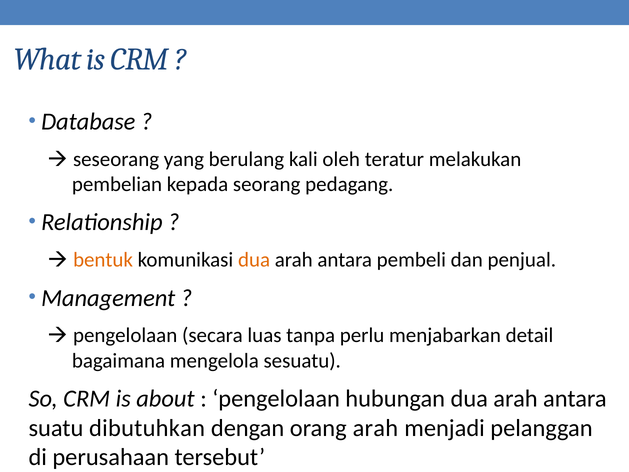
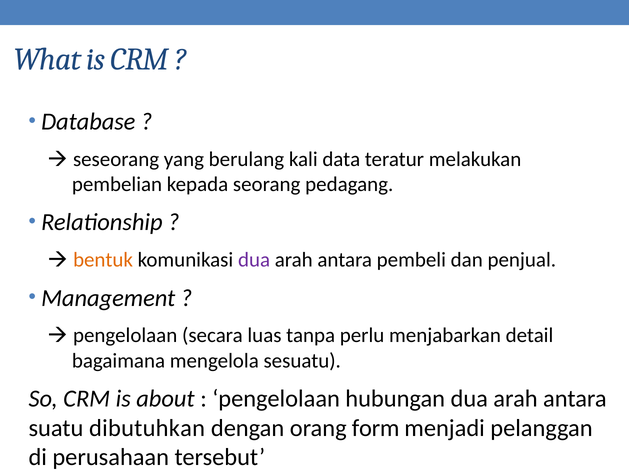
oleh: oleh -> data (341, 159)
dua colour: orange -> purple (254, 260)
orang arah: arah -> form (376, 428)
